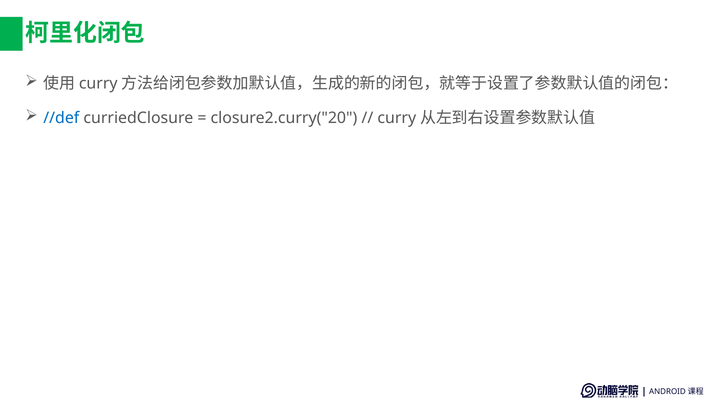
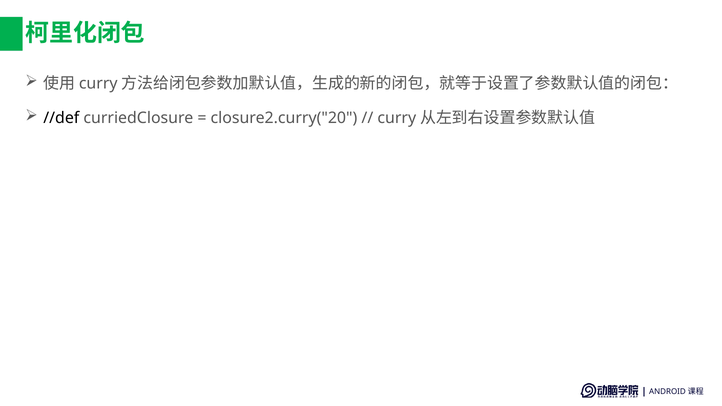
//def colour: blue -> black (61, 118)
